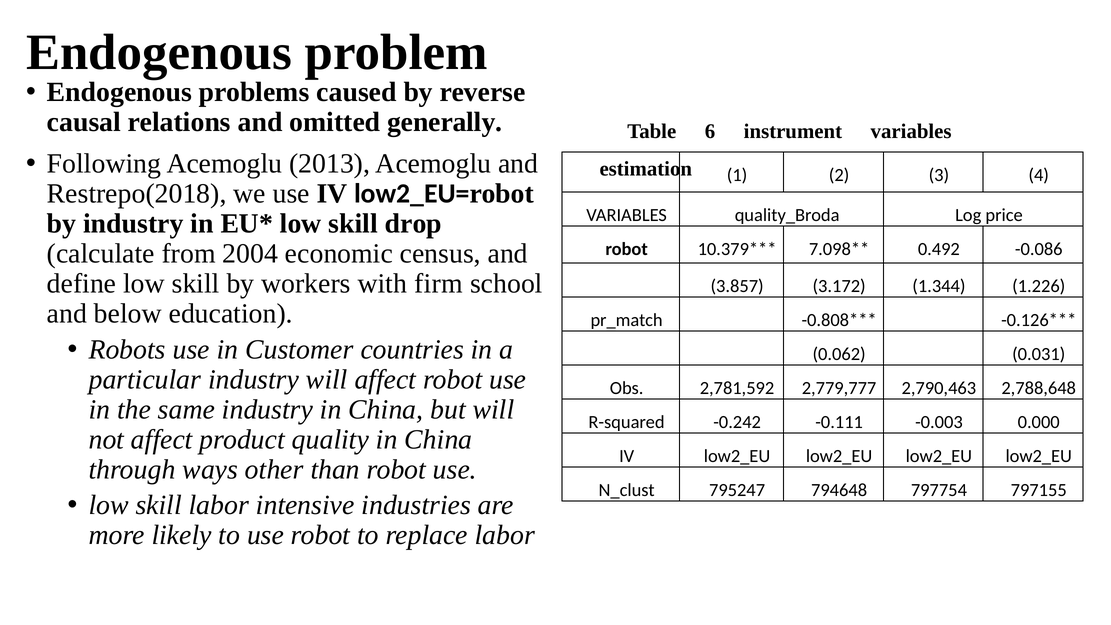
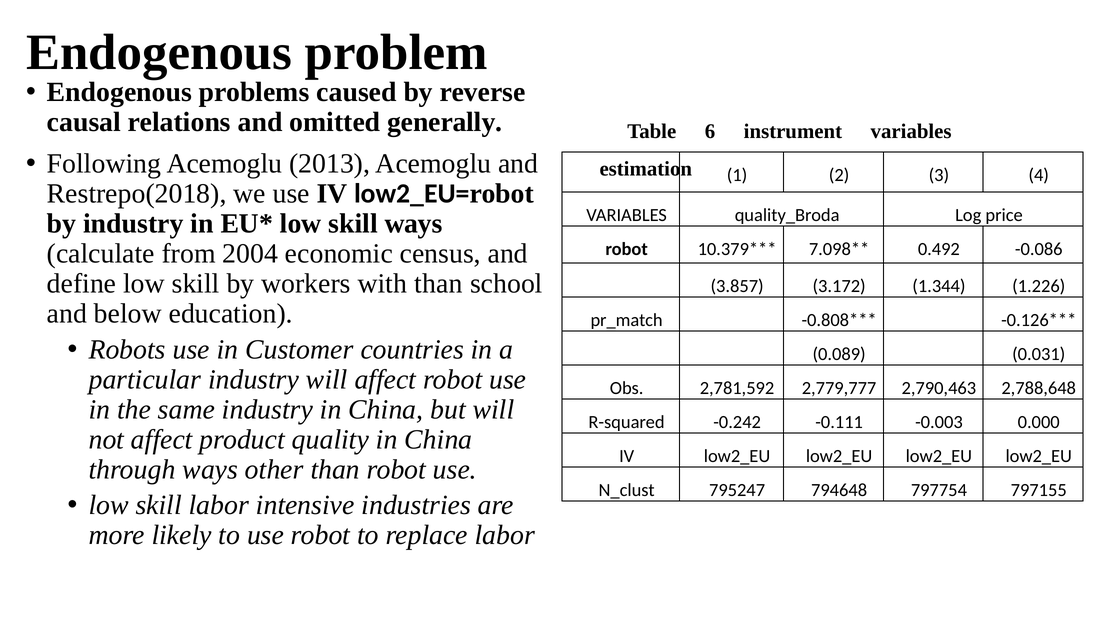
skill drop: drop -> ways (413, 224)
with firm: firm -> than (438, 284)
0.062: 0.062 -> 0.089 (839, 354)
